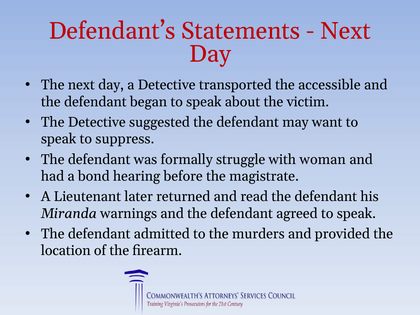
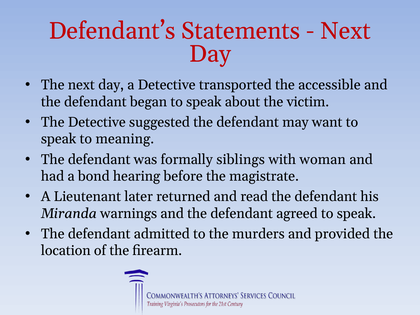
suppress: suppress -> meaning (125, 139)
struggle: struggle -> siblings (241, 159)
